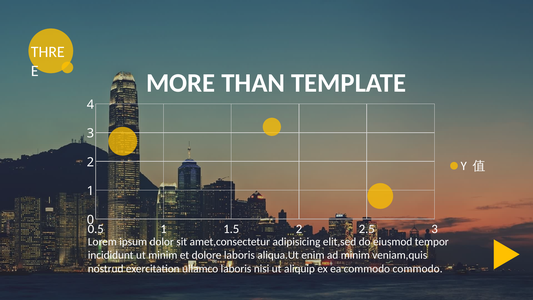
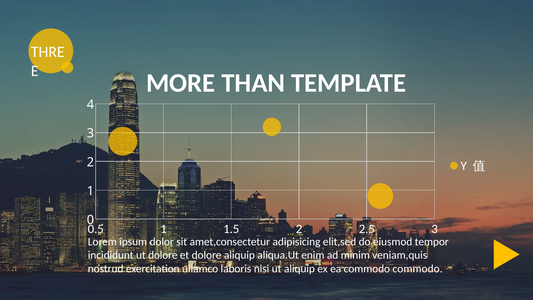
ut minim: minim -> dolore (163, 255)
dolore laboris: laboris -> aliquip (239, 255)
